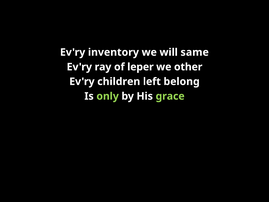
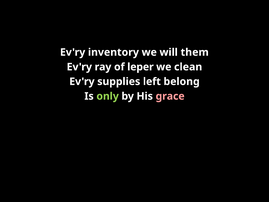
same: same -> them (195, 52)
other: other -> clean (188, 67)
children: children -> supplies (119, 81)
grace colour: light green -> pink (170, 96)
